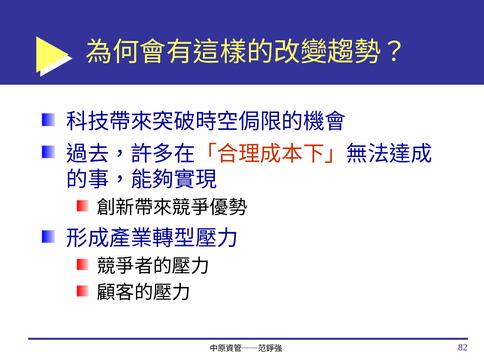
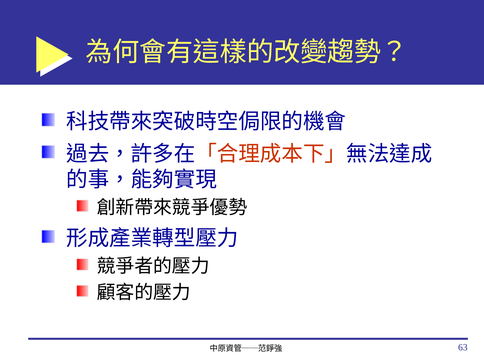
82: 82 -> 63 (463, 348)
